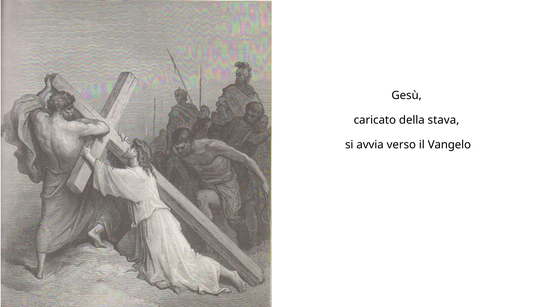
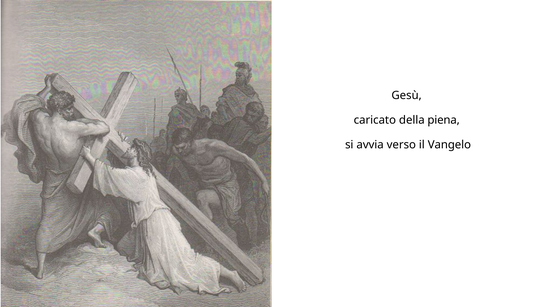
stava: stava -> piena (444, 120)
